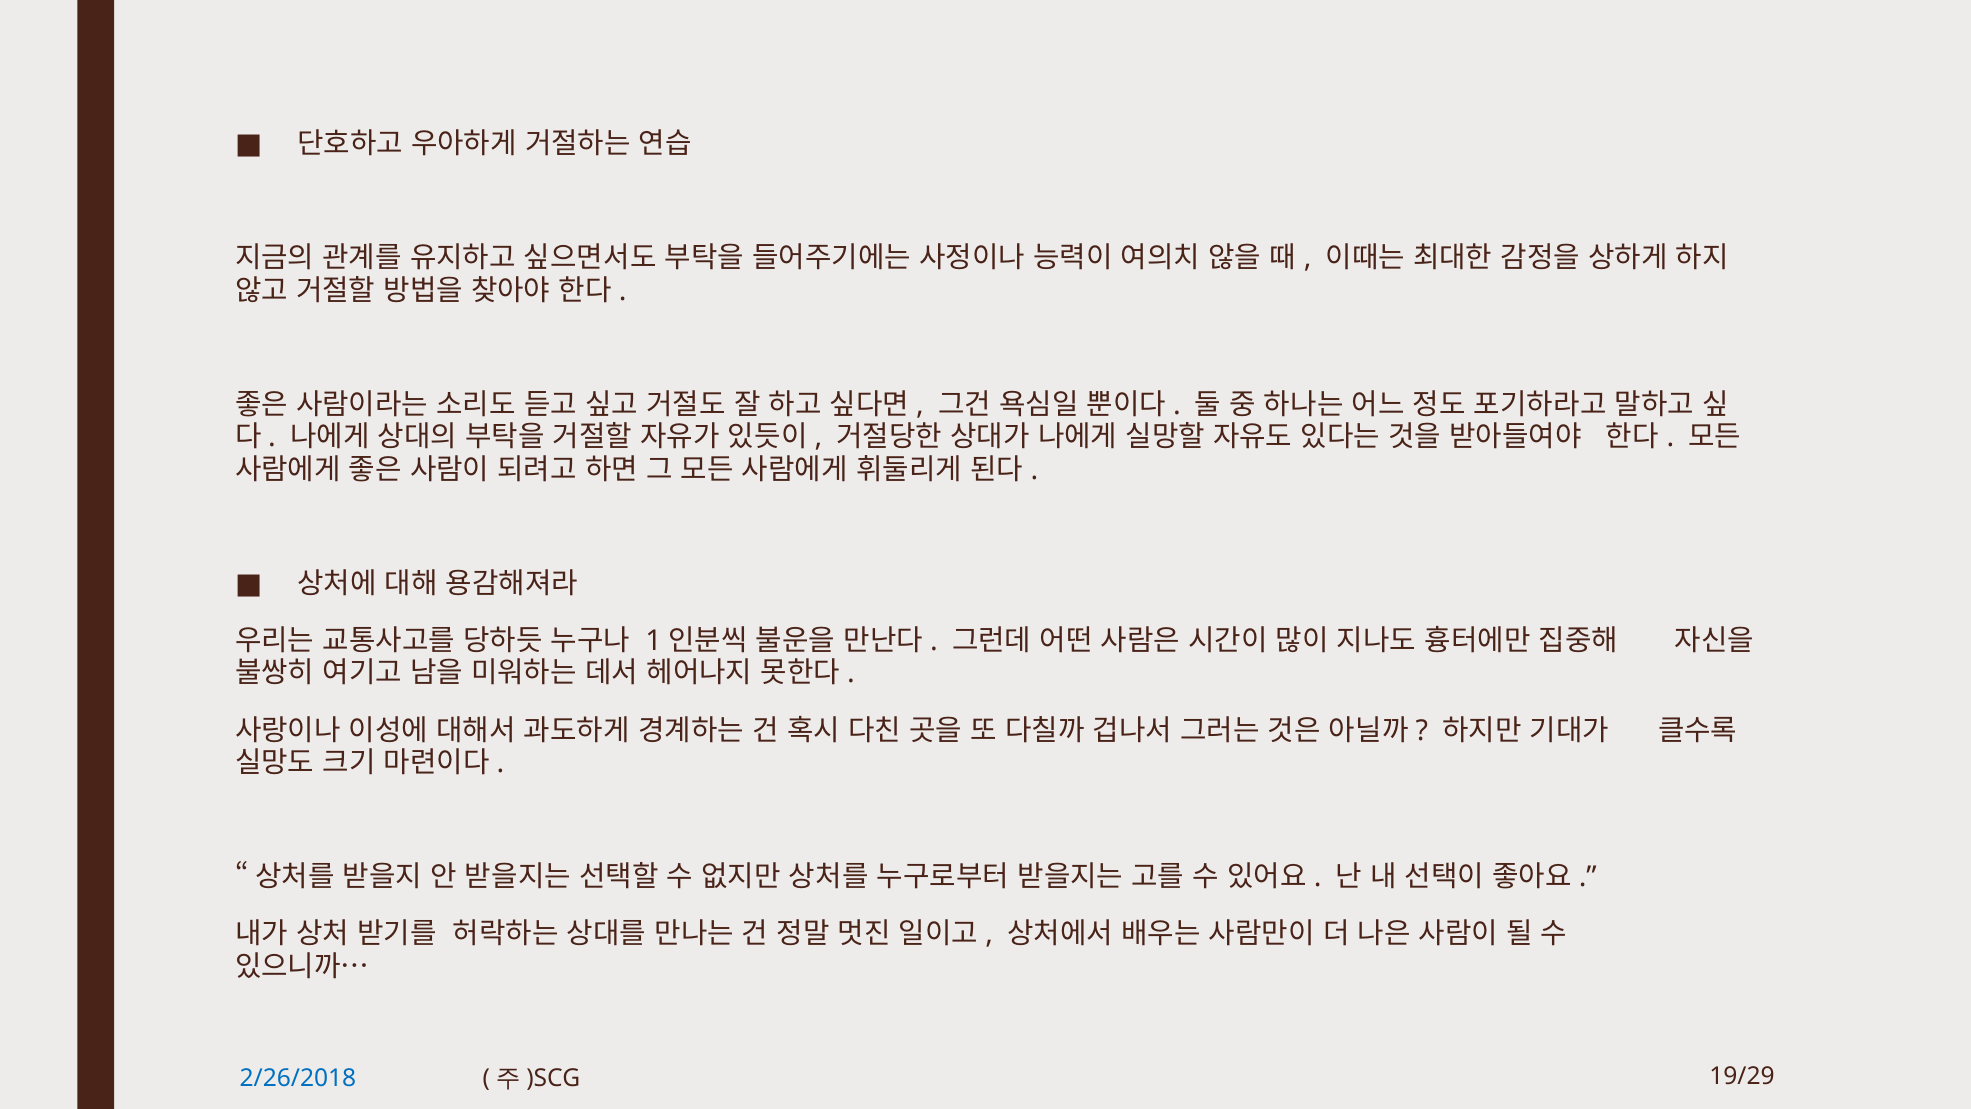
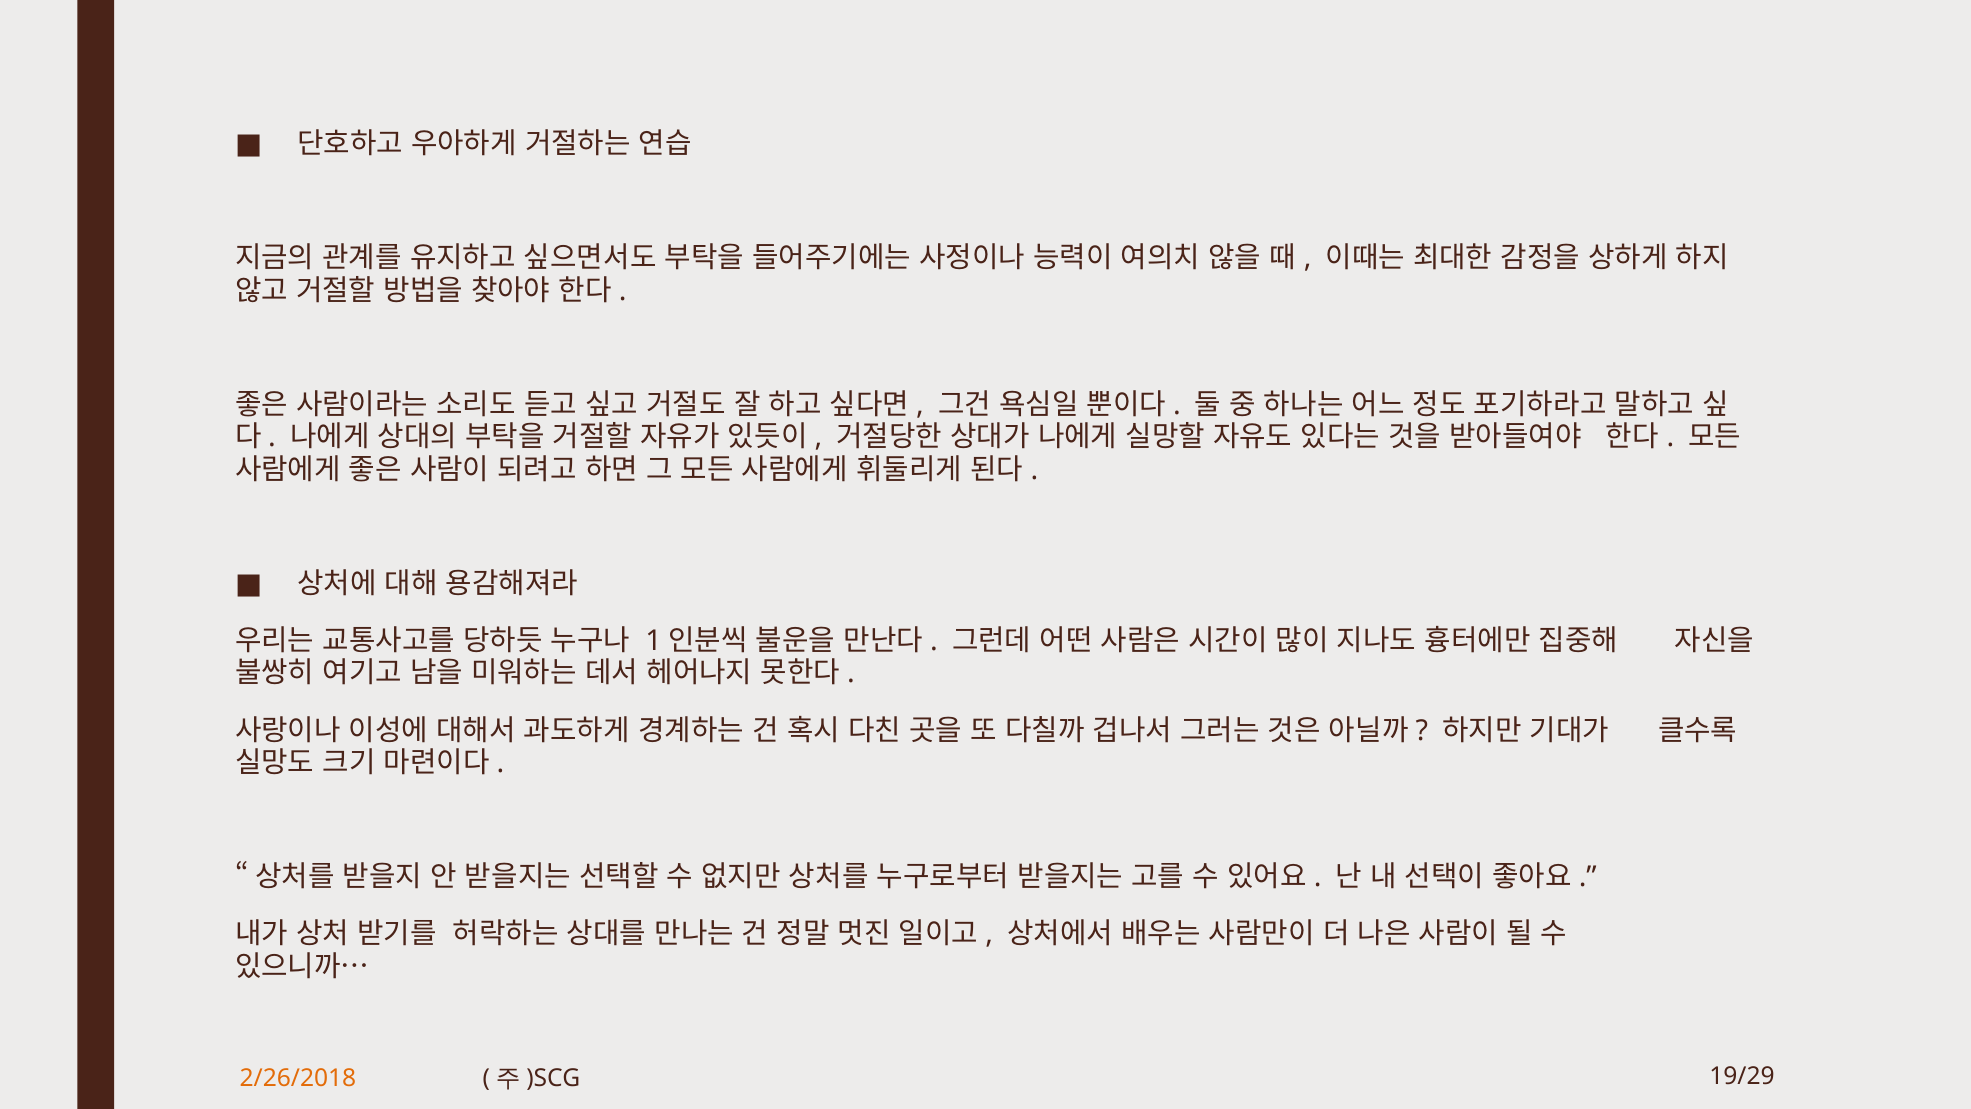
2/26/2018 colour: blue -> orange (298, 1078)
